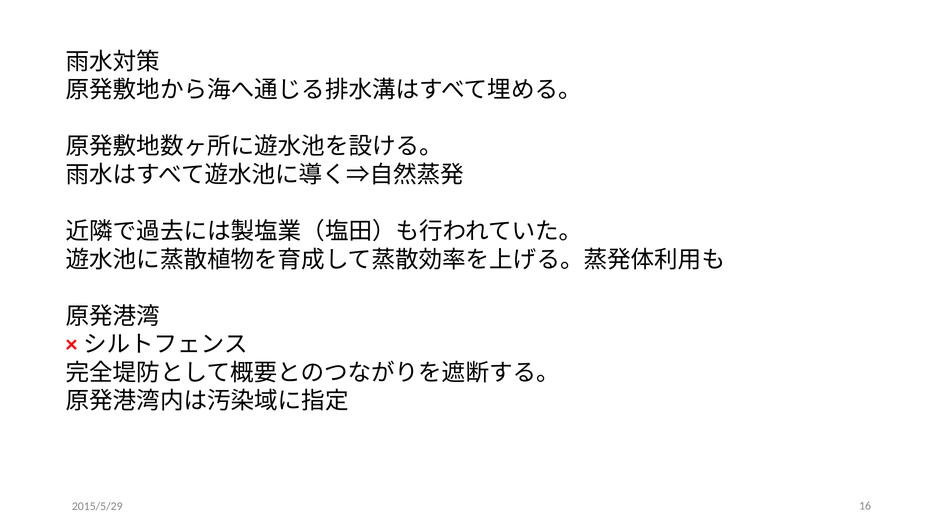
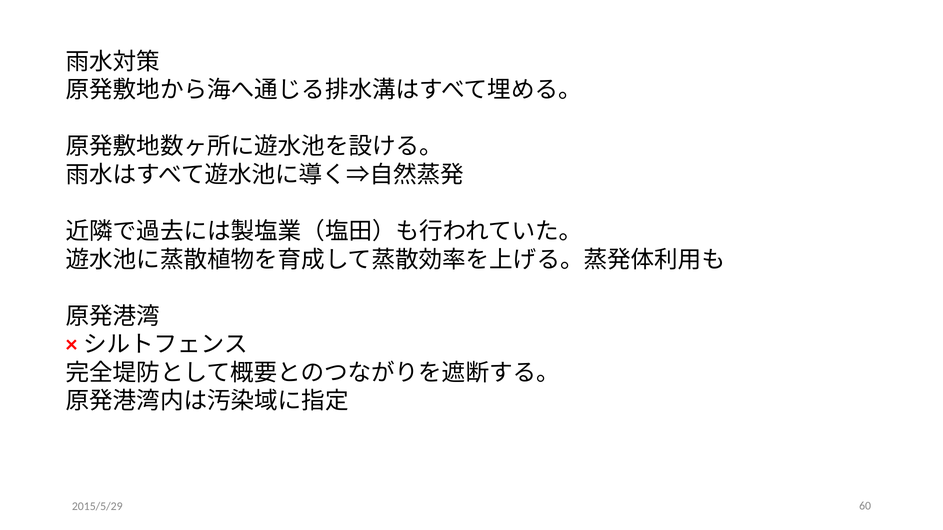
16: 16 -> 60 (865, 506)
